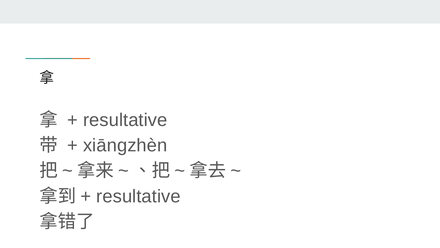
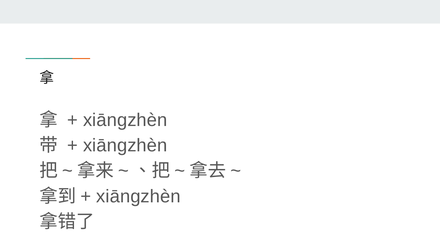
resultative: resultative -> xiāngzhèn (125, 120)
resultative: resultative -> xiāngzhèn (138, 196)
